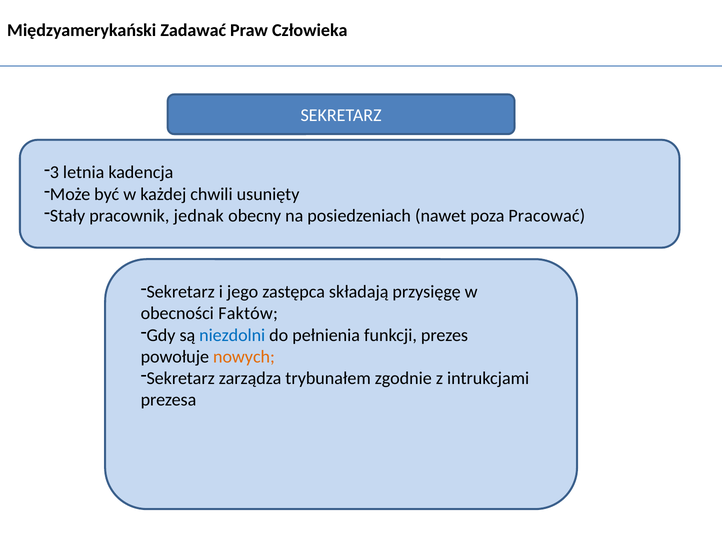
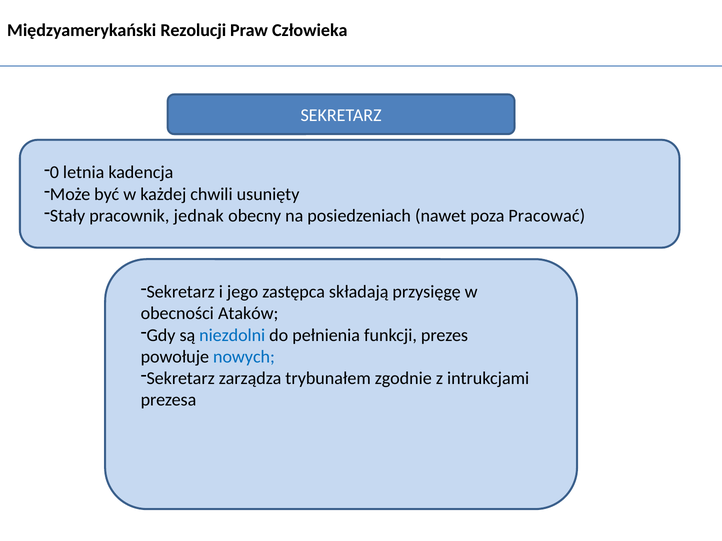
Zadawać: Zadawać -> Rezolucji (193, 31)
3: 3 -> 0 (54, 173)
Faktów: Faktów -> Ataków (248, 314)
nowych colour: orange -> blue (244, 357)
